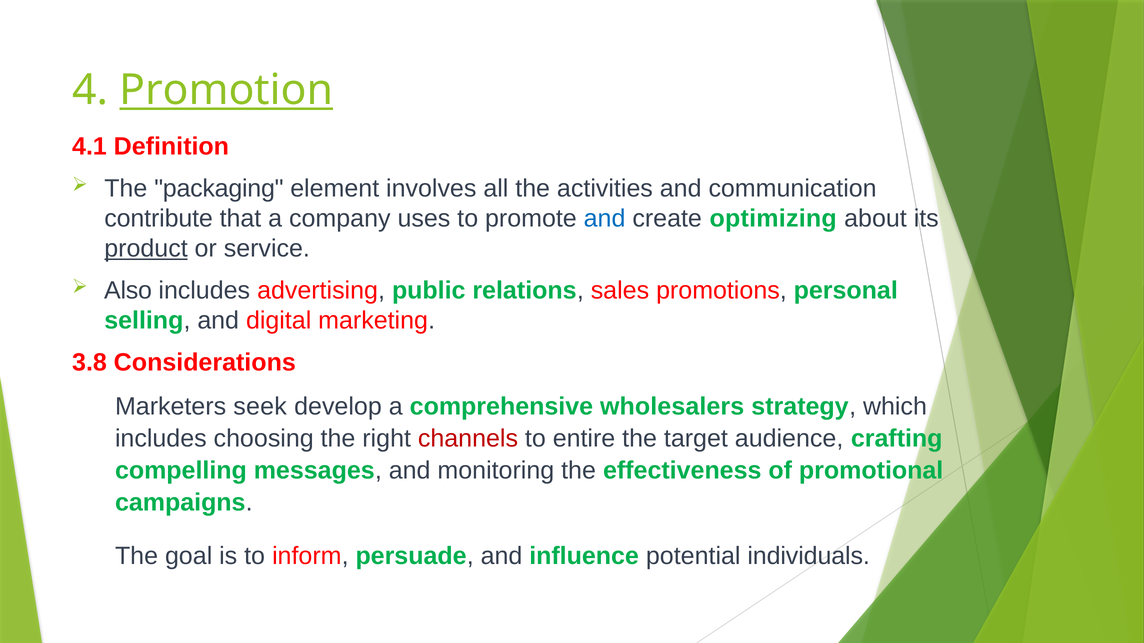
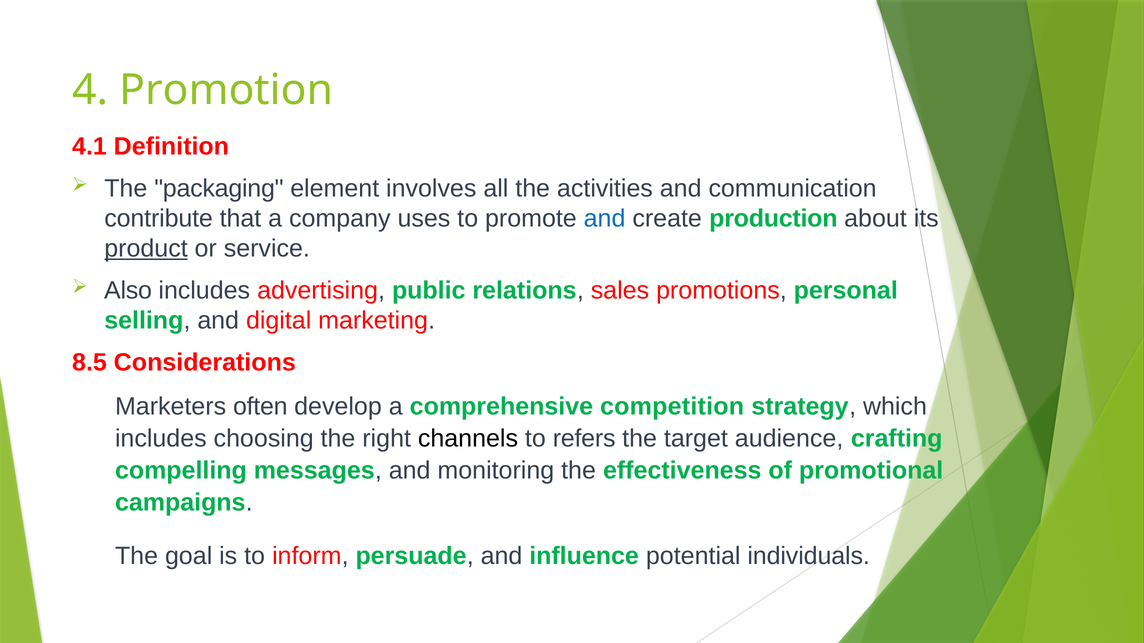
Promotion underline: present -> none (226, 90)
optimizing: optimizing -> production (773, 219)
3.8: 3.8 -> 8.5 (89, 363)
seek: seek -> often (260, 407)
wholesalers: wholesalers -> competition (672, 407)
channels colour: red -> black (468, 439)
entire: entire -> refers (584, 439)
